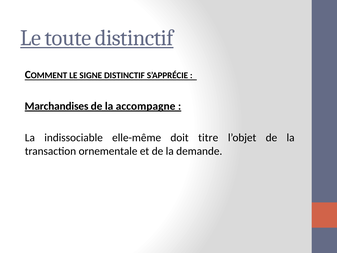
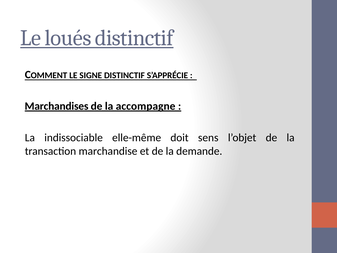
toute: toute -> loués (68, 38)
titre: titre -> sens (208, 137)
ornementale: ornementale -> marchandise (108, 151)
